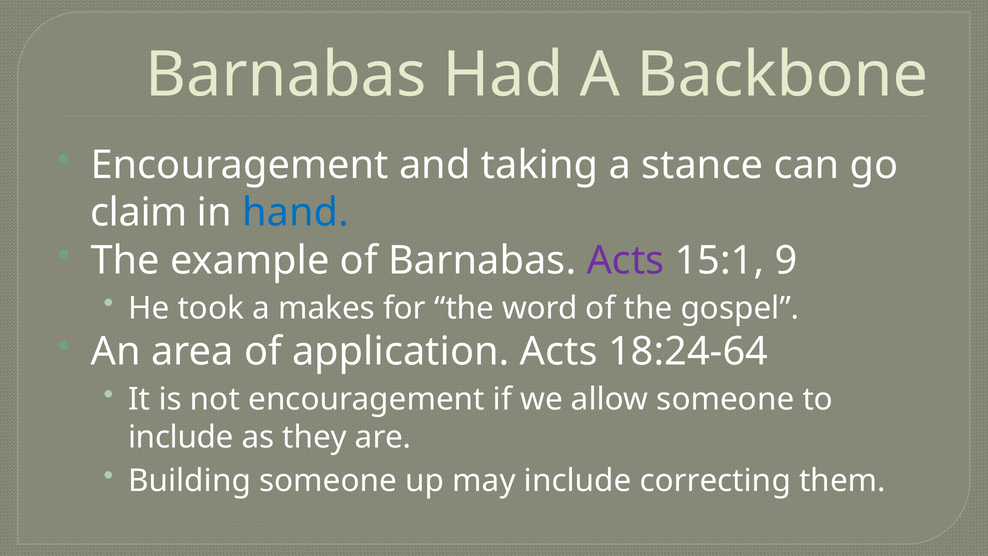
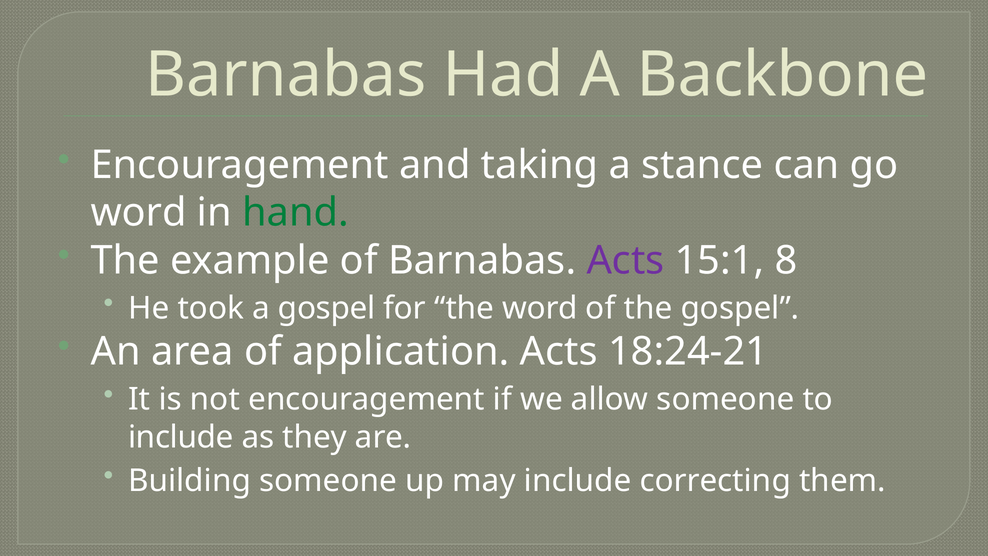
claim: claim -> word (139, 213)
hand colour: blue -> green (296, 213)
9: 9 -> 8 (786, 260)
a makes: makes -> gospel (327, 308)
18:24-64: 18:24-64 -> 18:24-21 (688, 352)
